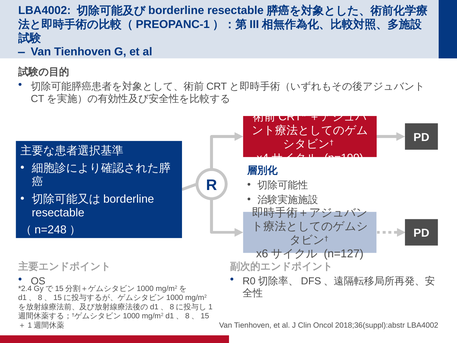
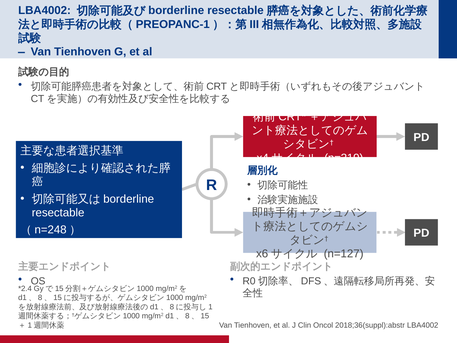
n=199: n=199 -> n=319 (344, 158)
